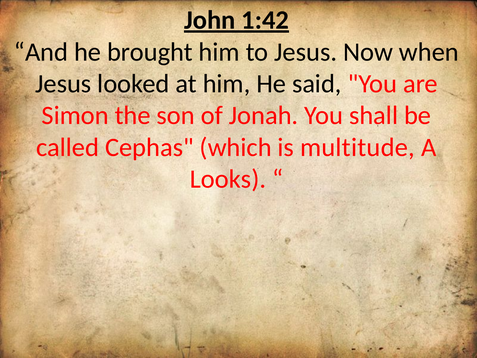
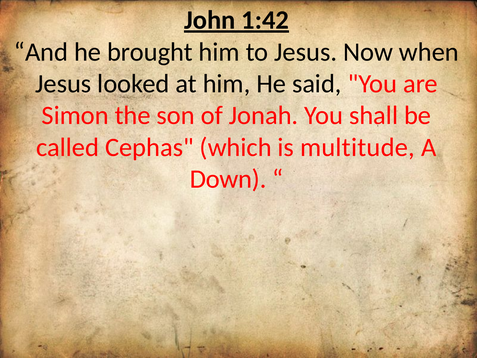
Looks: Looks -> Down (228, 179)
